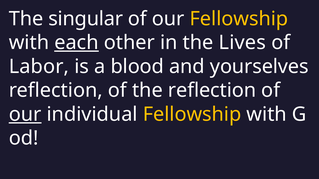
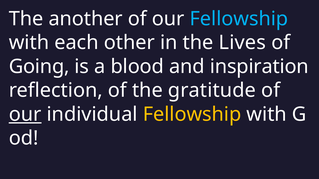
singular: singular -> another (86, 19)
Fellowship colour: yellow -> light blue (239, 19)
each underline: present -> none (76, 43)
Labor: Labor -> Going (39, 67)
yourselves: yourselves -> inspiration (259, 67)
the reflection: reflection -> gratitude (212, 91)
